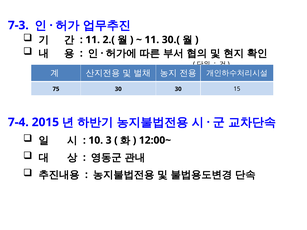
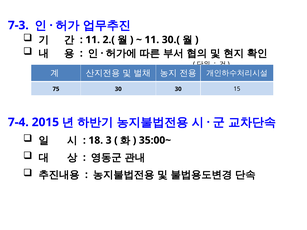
10: 10 -> 18 (96, 140)
12:00~: 12:00~ -> 35:00~ (155, 140)
